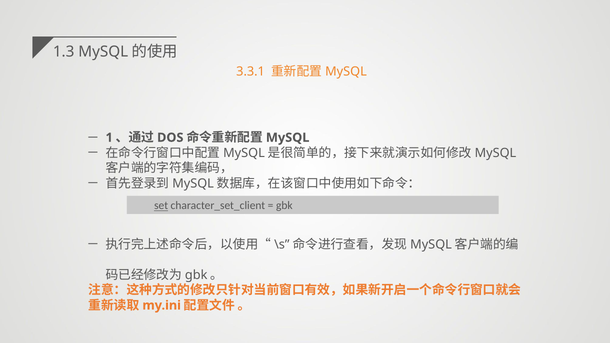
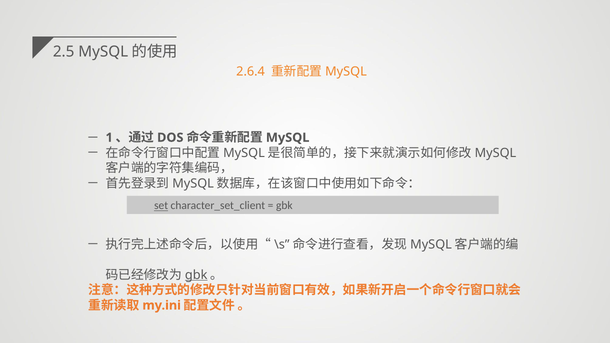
1.3: 1.3 -> 2.5 (64, 52)
3.3.1: 3.3.1 -> 2.6.4 (251, 72)
gbk underline: none -> present (196, 275)
